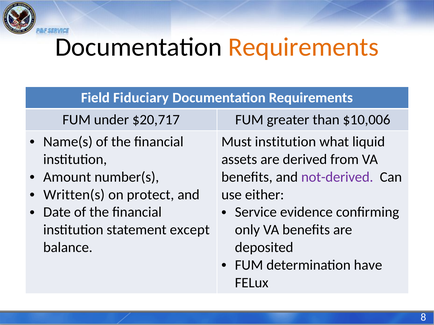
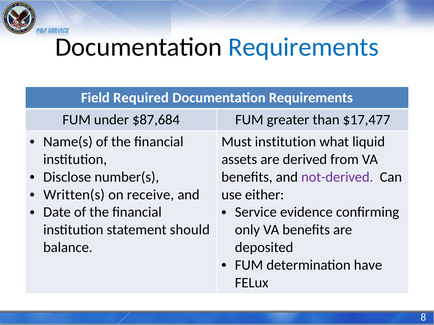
Requirements colour: orange -> blue (303, 47)
Fiduciary: Fiduciary -> Required (141, 98)
$20,717: $20,717 -> $87,684 (156, 120)
$10,006: $10,006 -> $17,477 (367, 120)
Amount: Amount -> Disclose (67, 177)
protect: protect -> receive (150, 195)
except: except -> should (190, 230)
